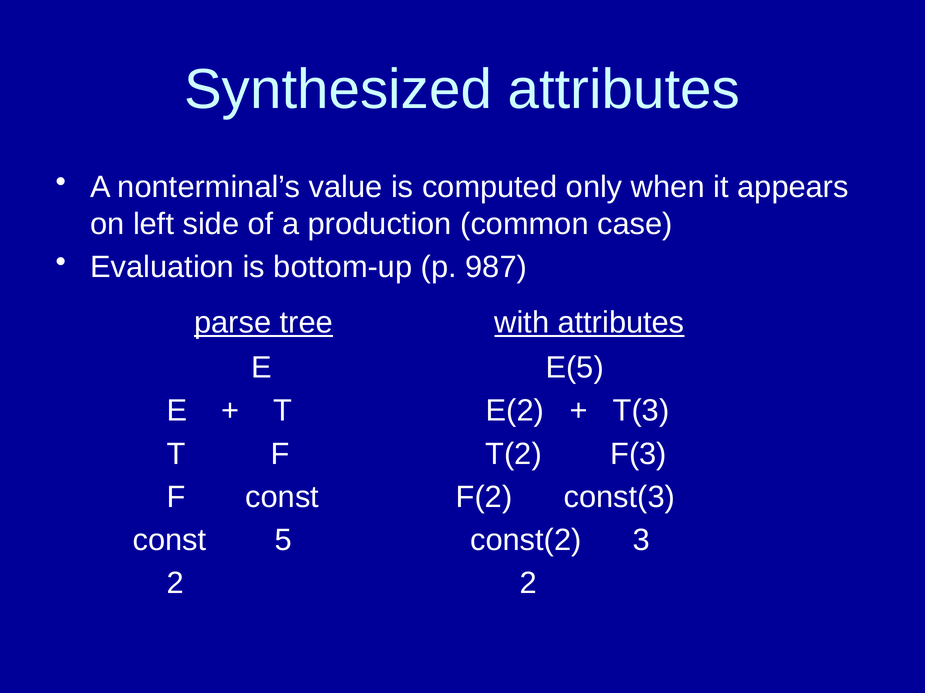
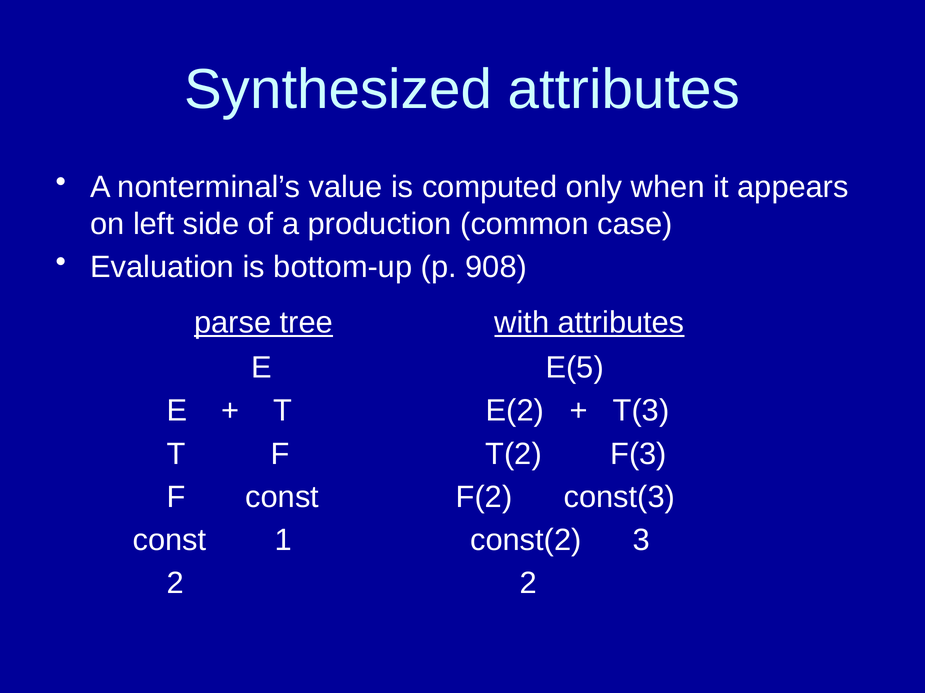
987: 987 -> 908 (496, 267)
5: 5 -> 1 (283, 541)
